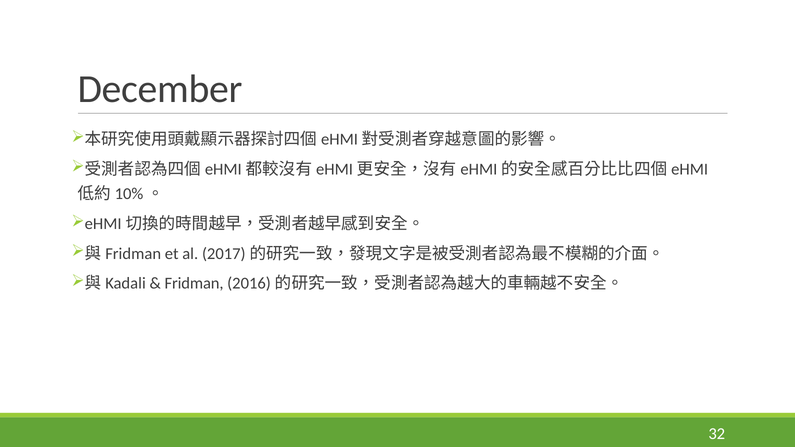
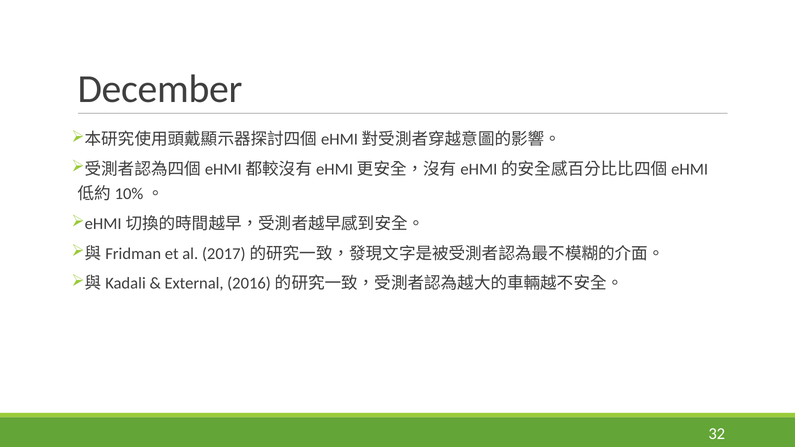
Fridman: Fridman -> External (194, 283)
